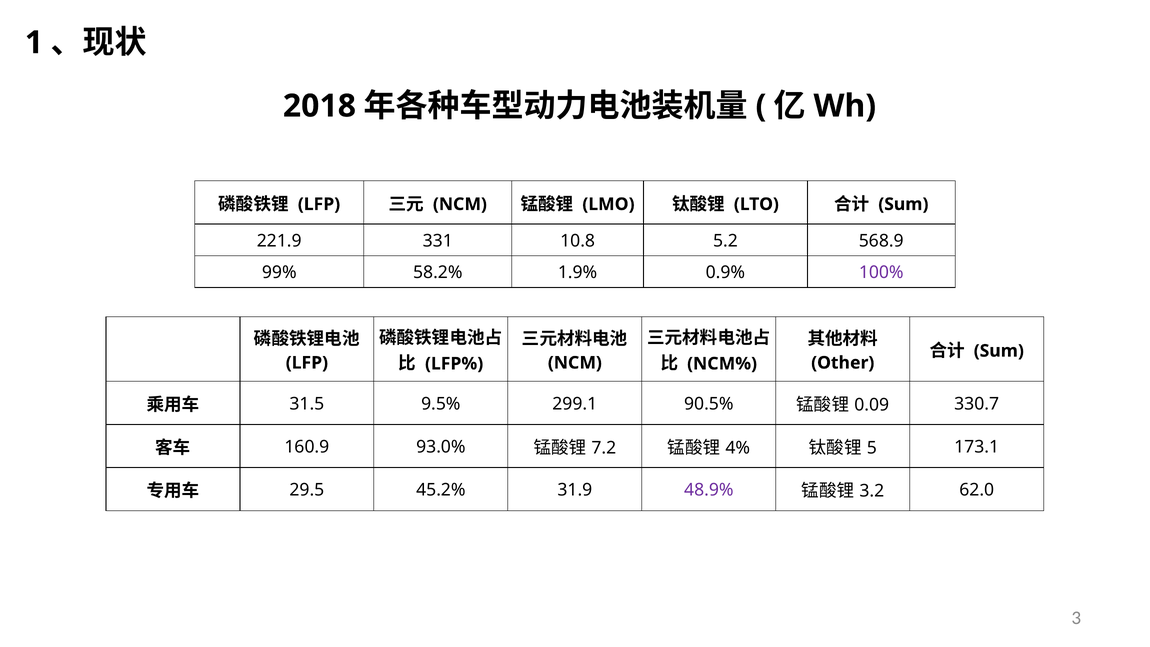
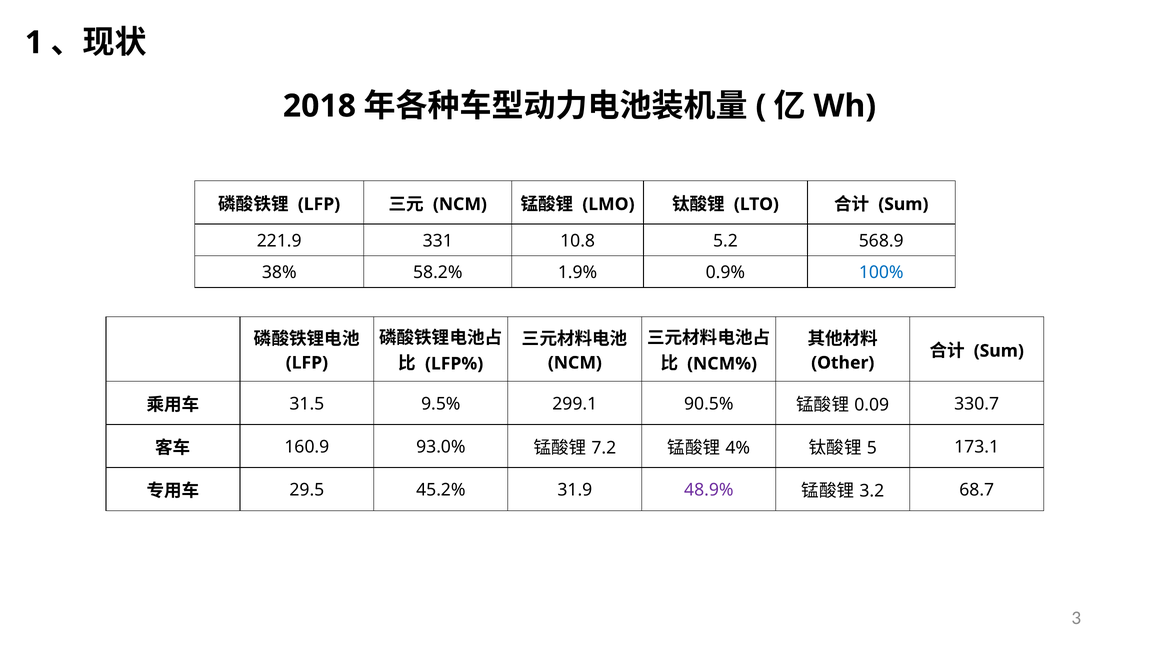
99%: 99% -> 38% (279, 273)
100% colour: purple -> blue (881, 273)
62.0: 62.0 -> 68.7 (977, 490)
